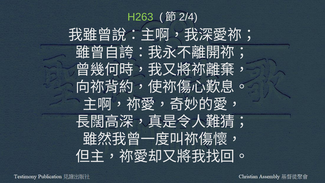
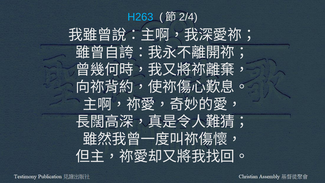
H263 colour: light green -> light blue (140, 17)
